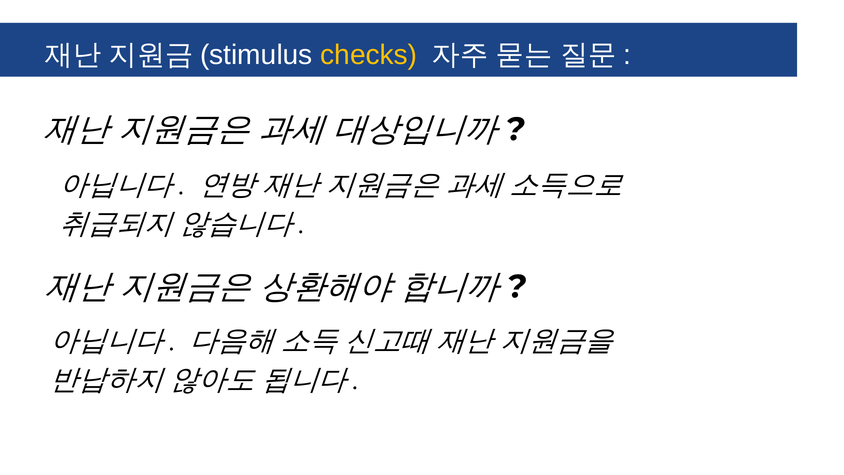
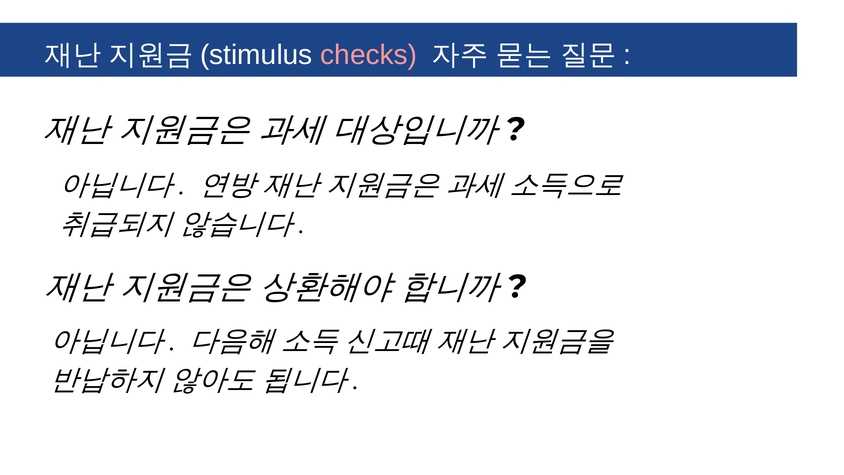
checks colour: yellow -> pink (369, 55)
